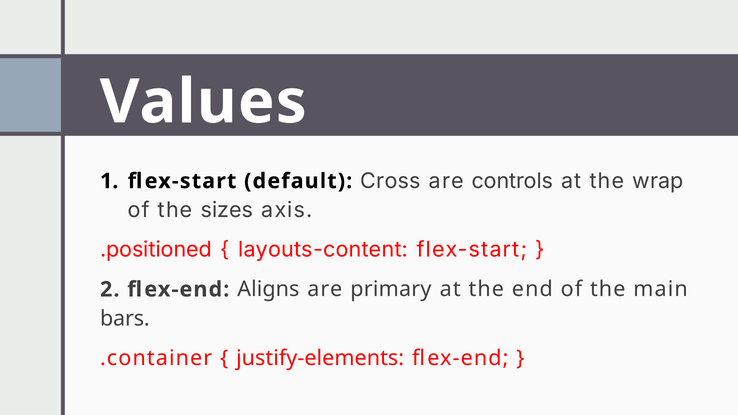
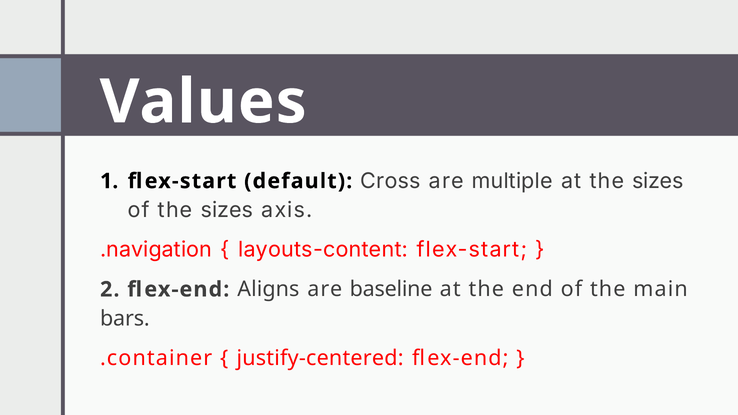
controls: controls -> multiple (512, 181)
at the wrap: wrap -> sizes (658, 181)
.positioned: .positioned -> .navigation (156, 250)
primary: primary -> baseline (391, 289)
justify-elements: justify-elements -> justify-centered (320, 358)
